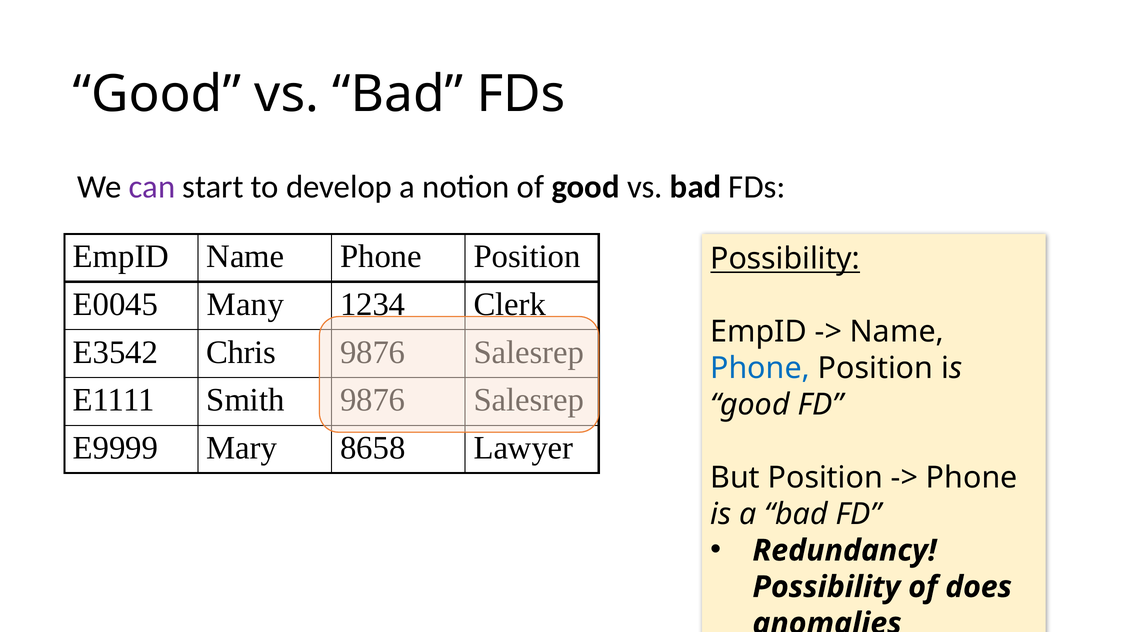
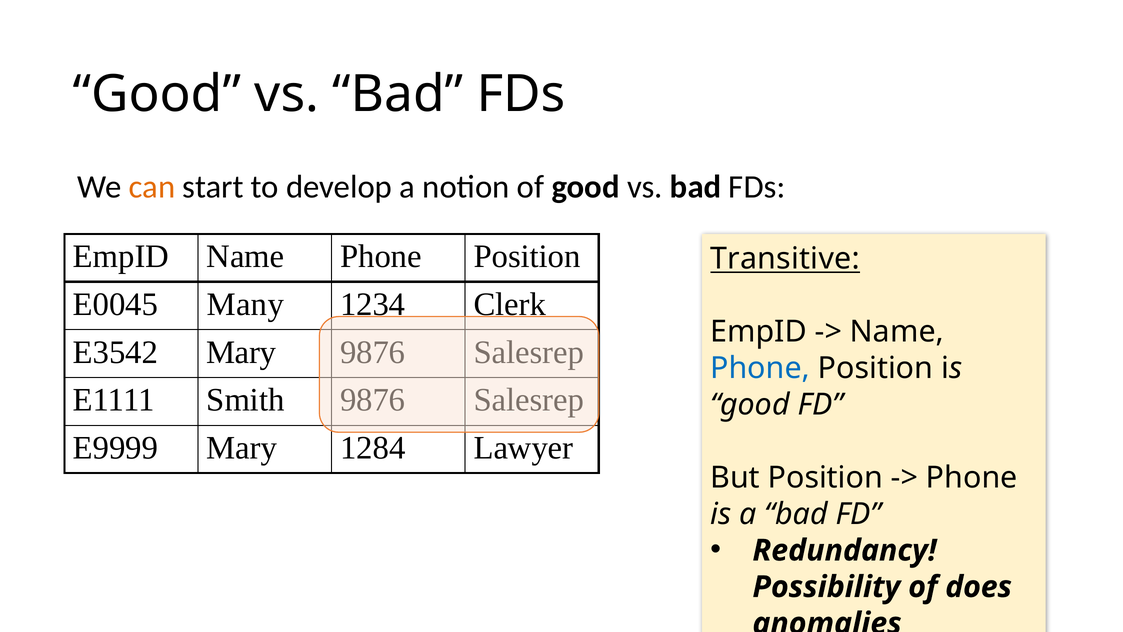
can colour: purple -> orange (152, 187)
Possibility: Possibility -> Transitive (785, 258)
E3542 Chris: Chris -> Mary (241, 352)
8658: 8658 -> 1284 (373, 448)
